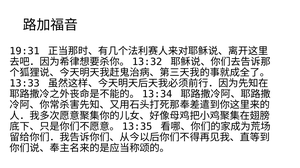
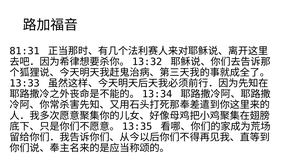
19:31: 19:31 -> 81:31 (25, 51)
